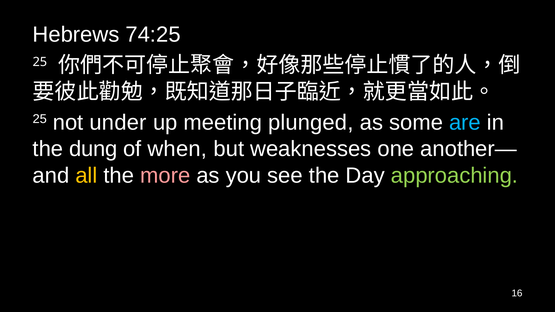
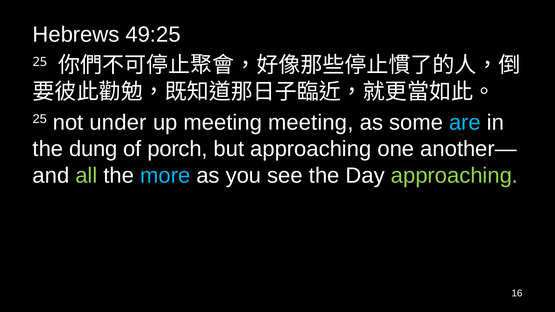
74:25: 74:25 -> 49:25 (153, 35)
meeting plunged: plunged -> meeting (311, 123)
when: when -> porch (178, 149)
but weaknesses: weaknesses -> approaching (311, 149)
all colour: yellow -> light green (86, 176)
more colour: pink -> light blue (165, 176)
